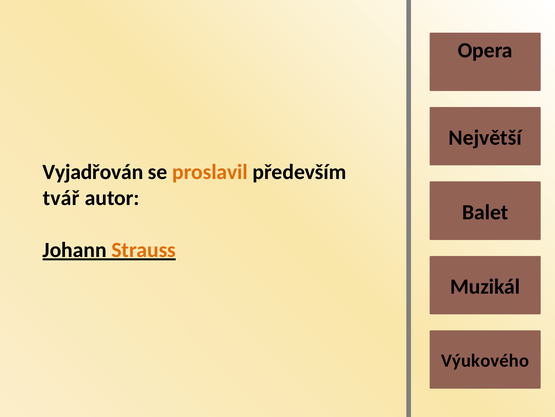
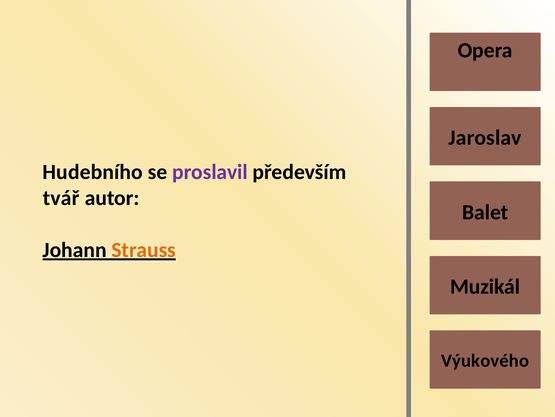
Největší: Největší -> Jaroslav (485, 138)
Vyjadřován: Vyjadřován -> Hudebního (93, 172)
proslavil colour: orange -> purple (210, 172)
